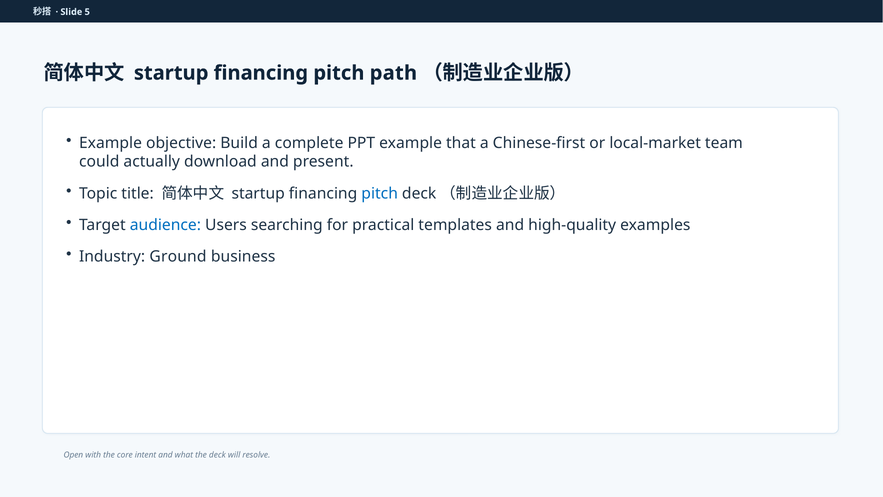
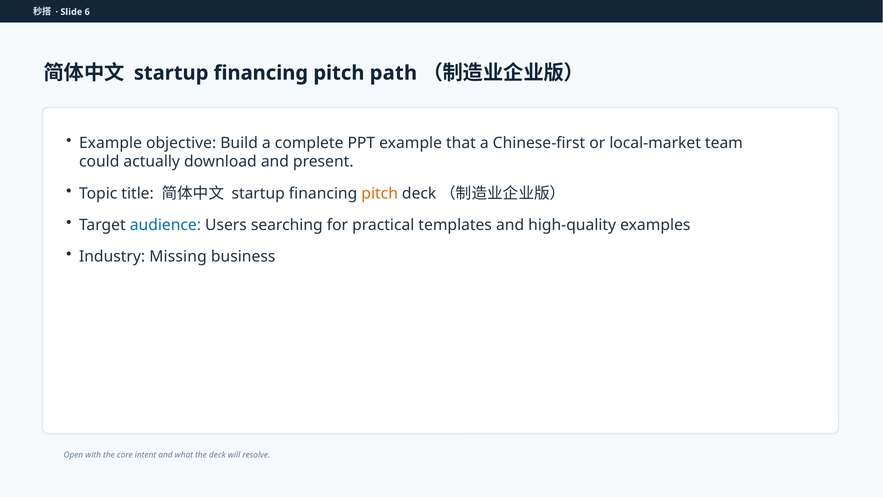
5: 5 -> 6 (87, 12)
pitch colour: blue -> orange (380, 193)
Ground: Ground -> Missing (178, 257)
